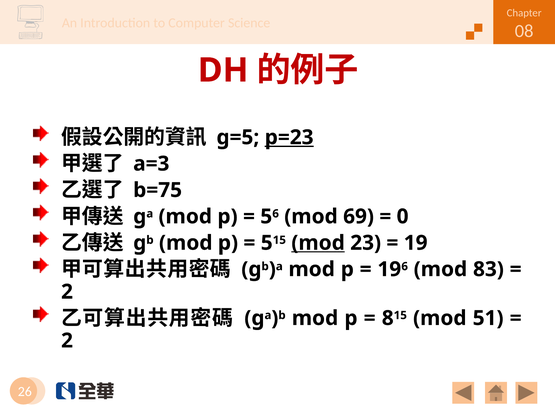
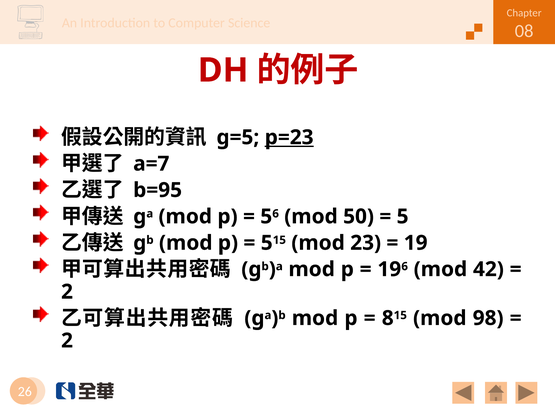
a=3: a=3 -> a=7 (151, 164)
b=75: b=75 -> b=95 (158, 190)
69: 69 -> 50 (359, 217)
0: 0 -> 5 (403, 217)
mod underline: present -> none (318, 243)
83: 83 -> 42 (488, 269)
51: 51 -> 98 (488, 318)
